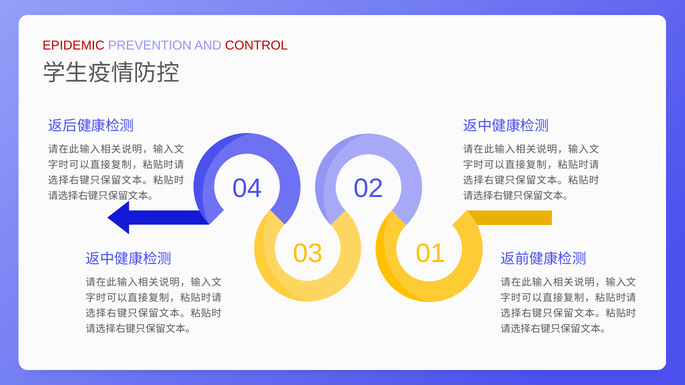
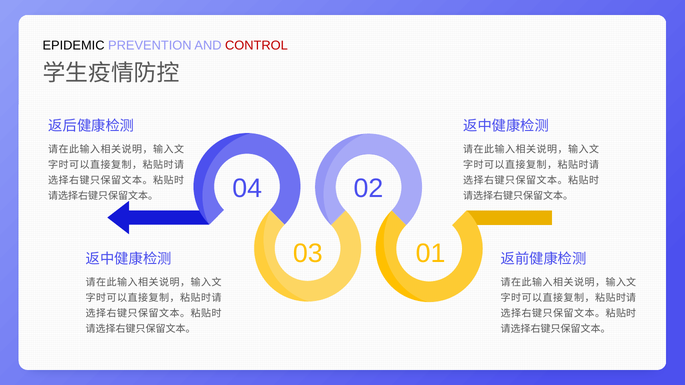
EPIDEMIC colour: red -> black (74, 46)
